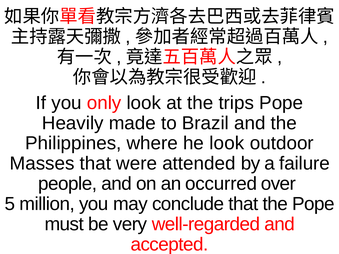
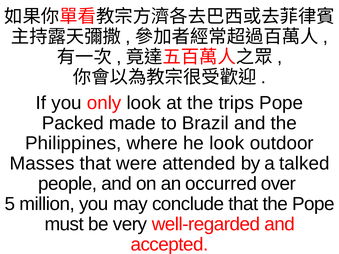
Heavily: Heavily -> Packed (73, 123)
failure: failure -> talked (304, 164)
